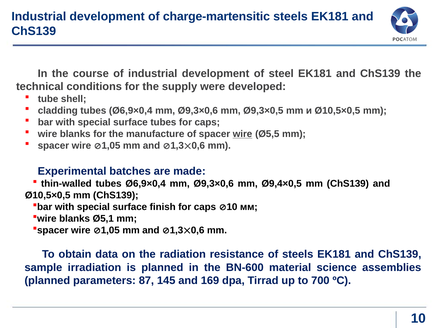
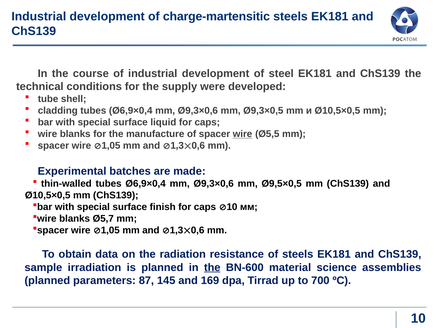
surface tubes: tubes -> liquid (163, 123)
Ø9,4×0,5: Ø9,4×0,5 -> Ø9,5×0,5 (282, 184)
Ø5,1: Ø5,1 -> Ø5,7 (103, 219)
the underline: none -> present (212, 268)
